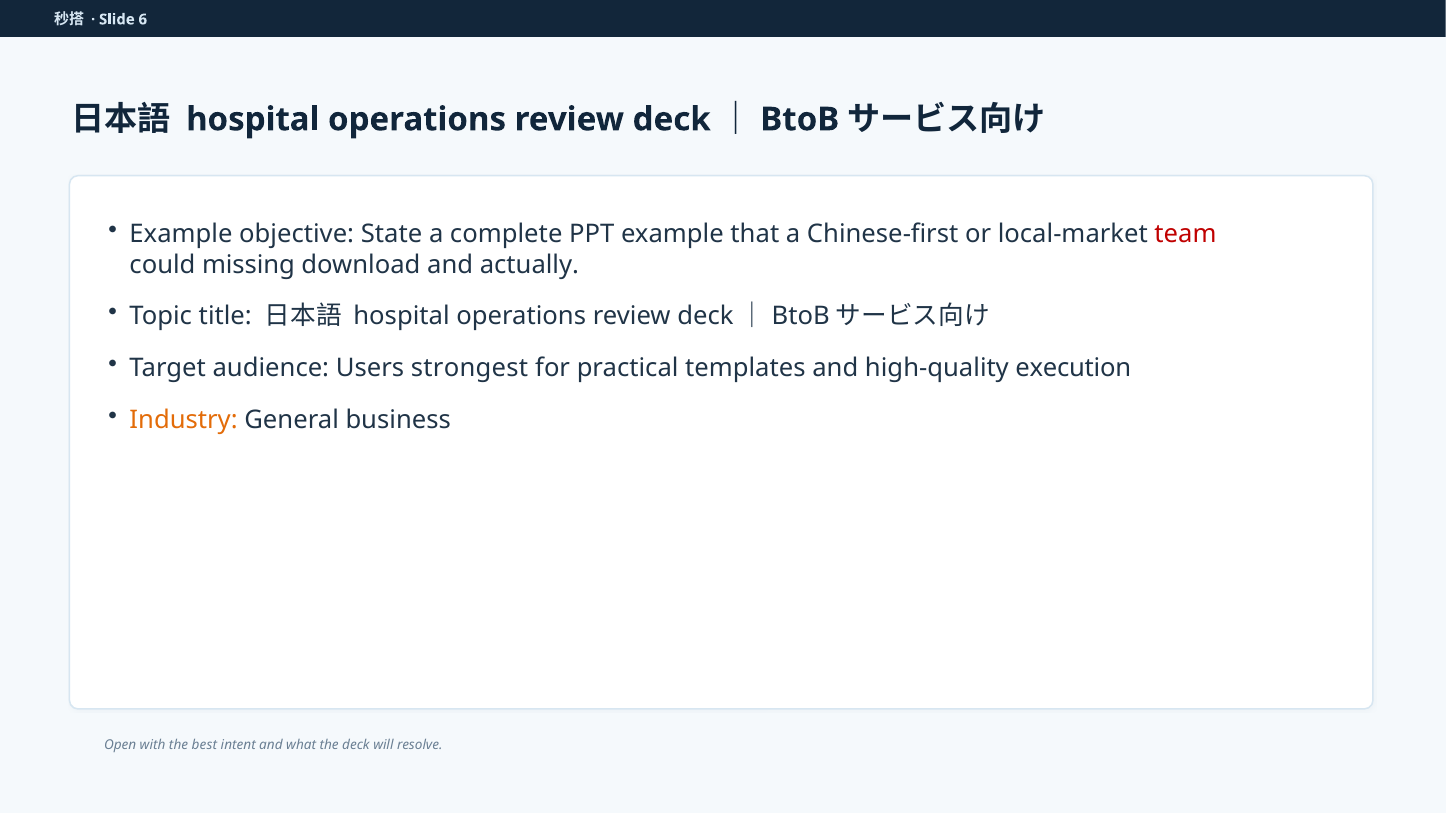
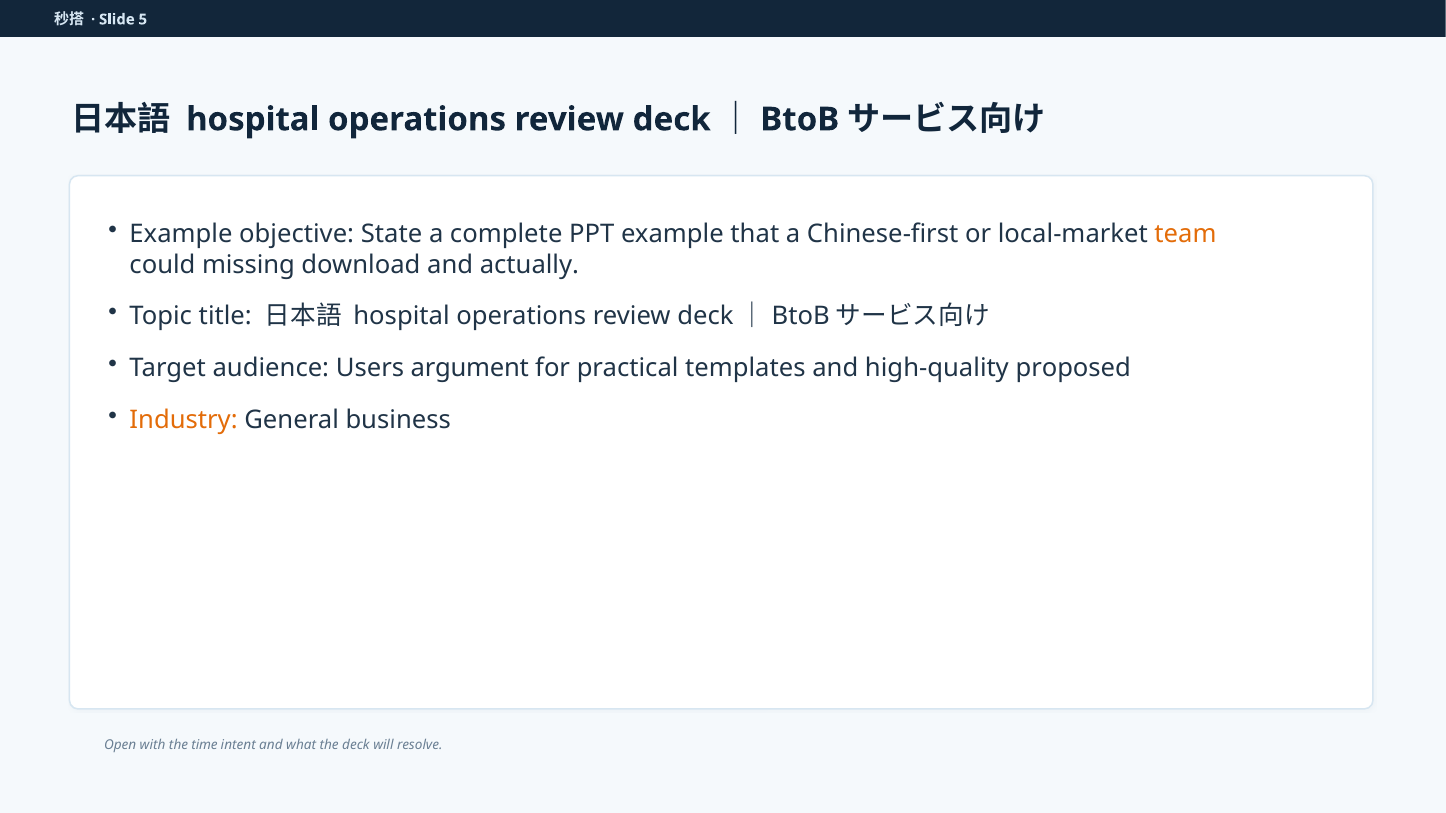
6: 6 -> 5 (143, 19)
team colour: red -> orange (1185, 234)
strongest: strongest -> argument (470, 368)
execution: execution -> proposed (1073, 368)
best: best -> time (205, 745)
